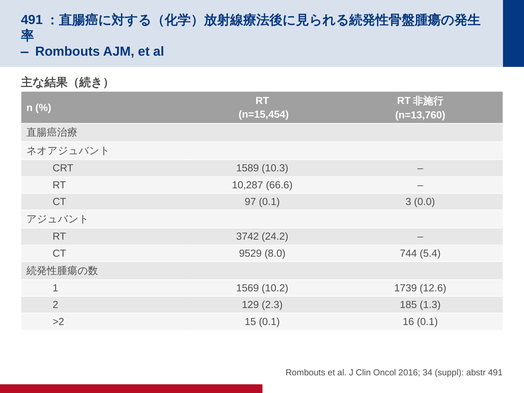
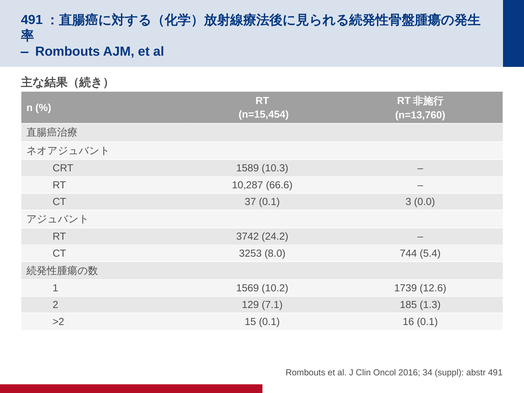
97: 97 -> 37 (250, 202)
9529: 9529 -> 3253 (250, 253)
2.3: 2.3 -> 7.1 (272, 305)
